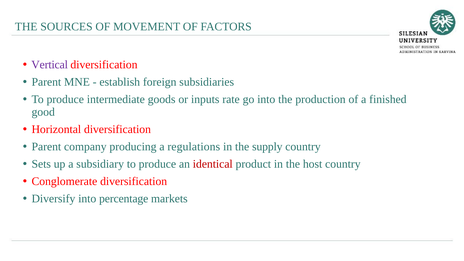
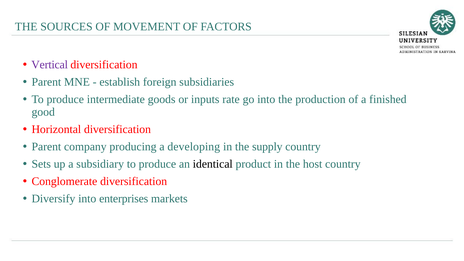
regulations: regulations -> developing (194, 147)
identical colour: red -> black (213, 164)
percentage: percentage -> enterprises (124, 199)
